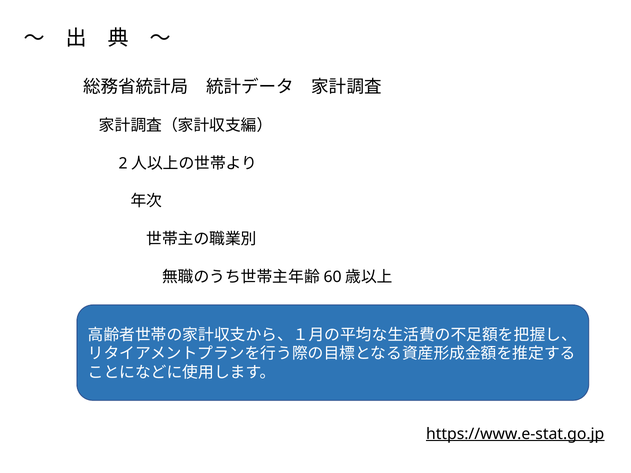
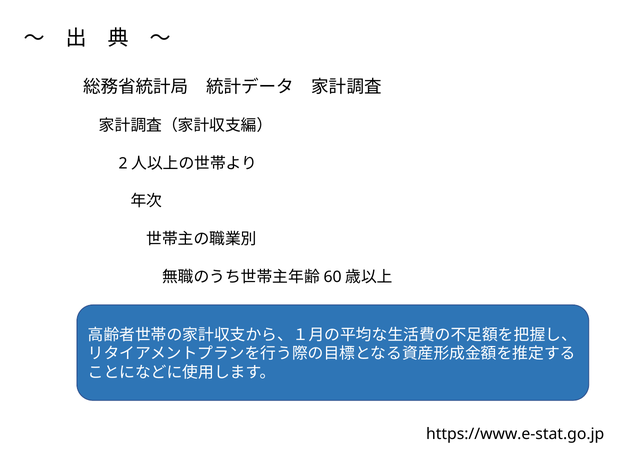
https://www.e-stat.go.jp underline: present -> none (515, 434)
